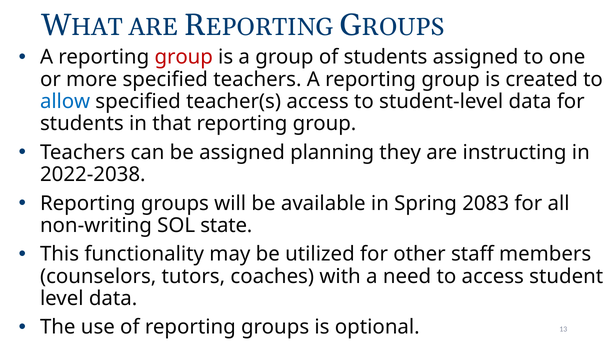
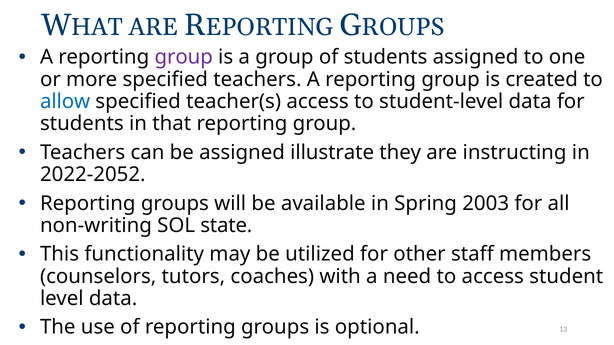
group colour: red -> purple (184, 57)
planning: planning -> illustrate (332, 152)
2022-2038: 2022-2038 -> 2022-2052 (93, 175)
2083: 2083 -> 2003 (486, 204)
